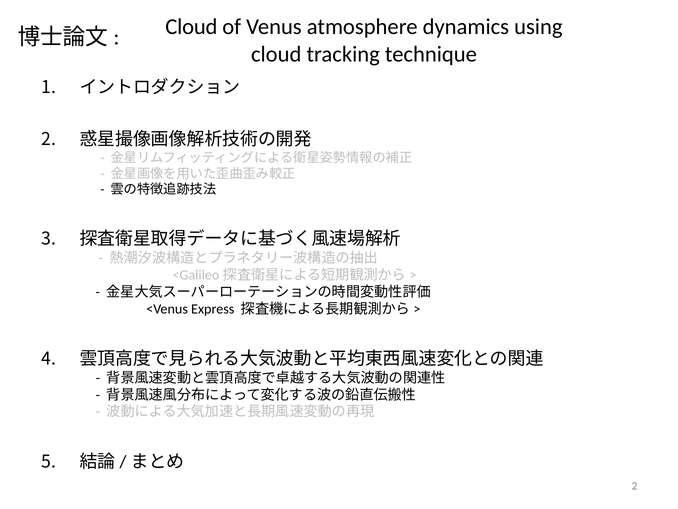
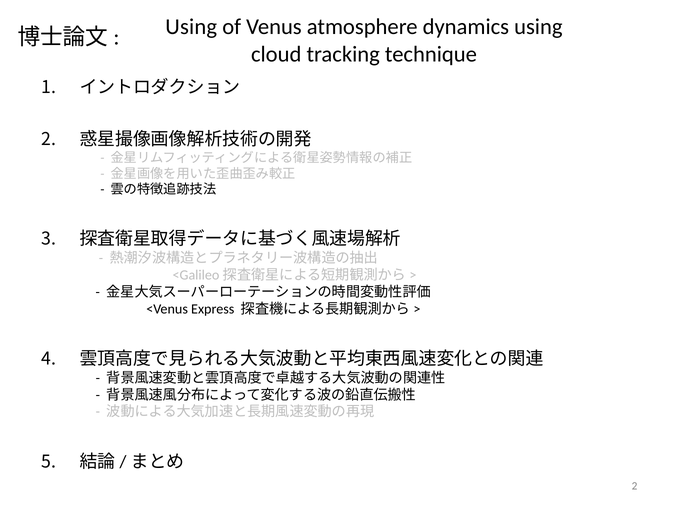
Cloud: Cloud -> Using (191, 27)
